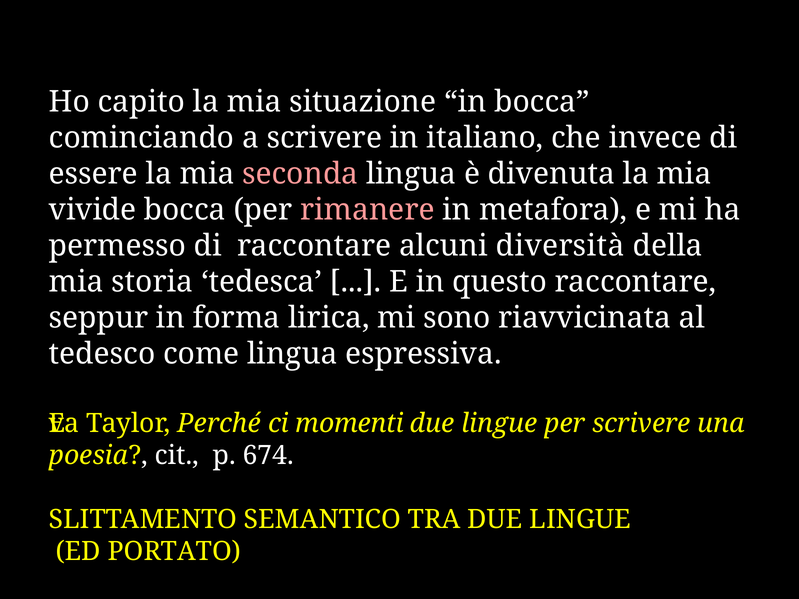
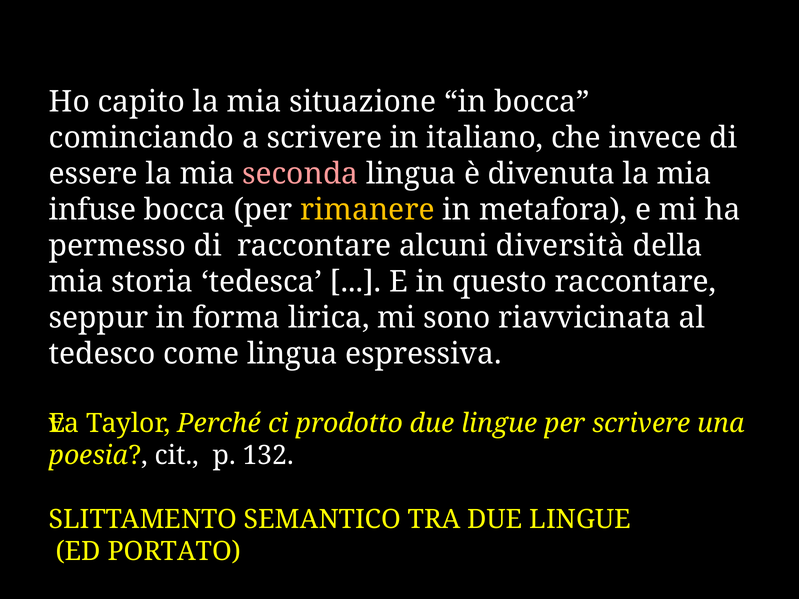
vivide: vivide -> infuse (93, 210)
rimanere colour: pink -> yellow (367, 210)
momenti: momenti -> prodotto (350, 424)
674: 674 -> 132 (268, 456)
